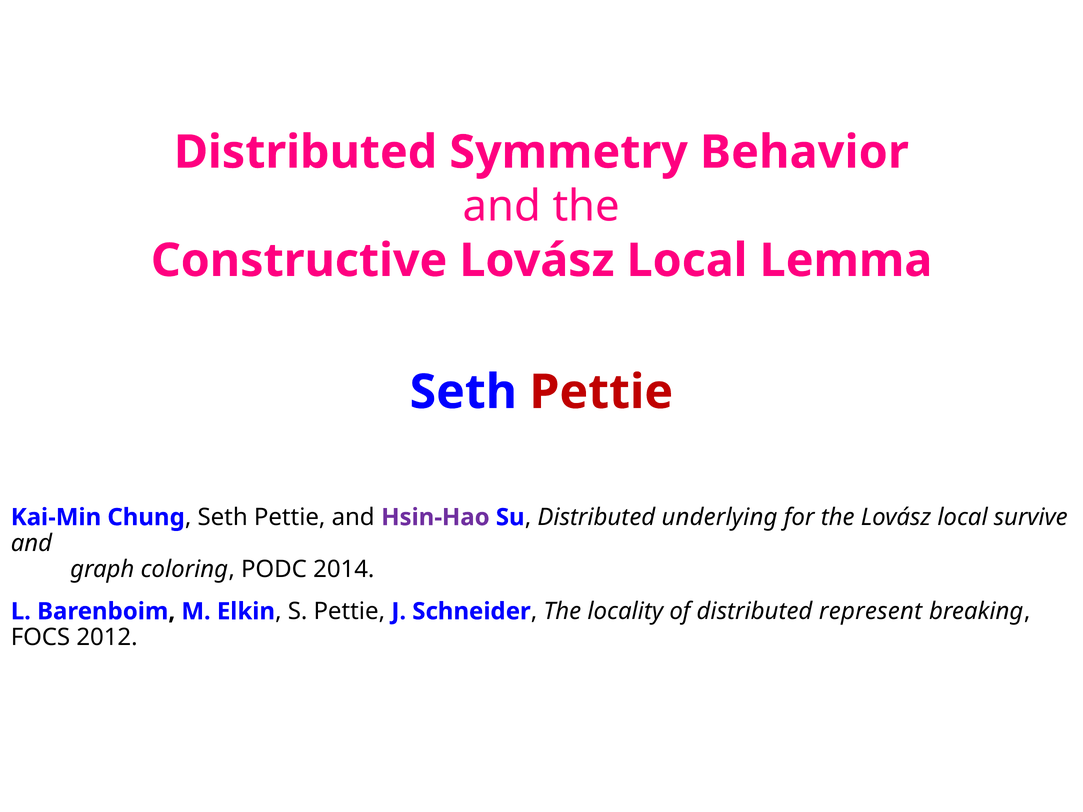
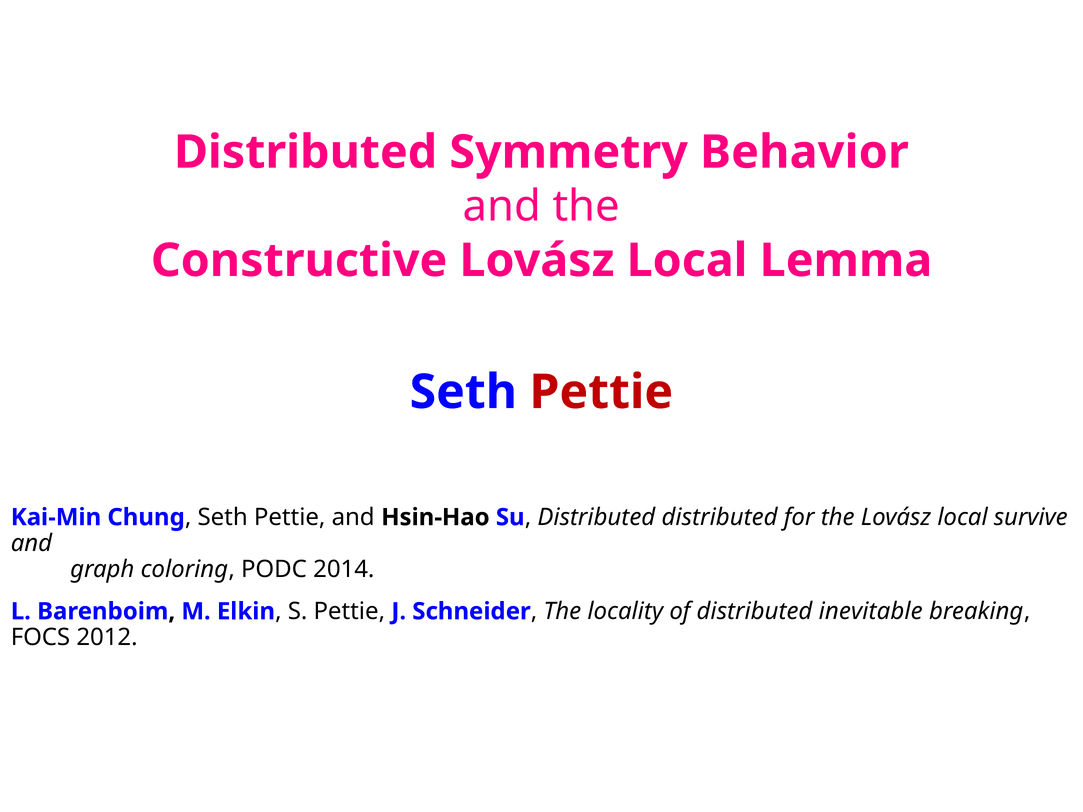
Hsin-Hao colour: purple -> black (435, 517)
Distributed underlying: underlying -> distributed (720, 517)
represent: represent -> inevitable (871, 612)
